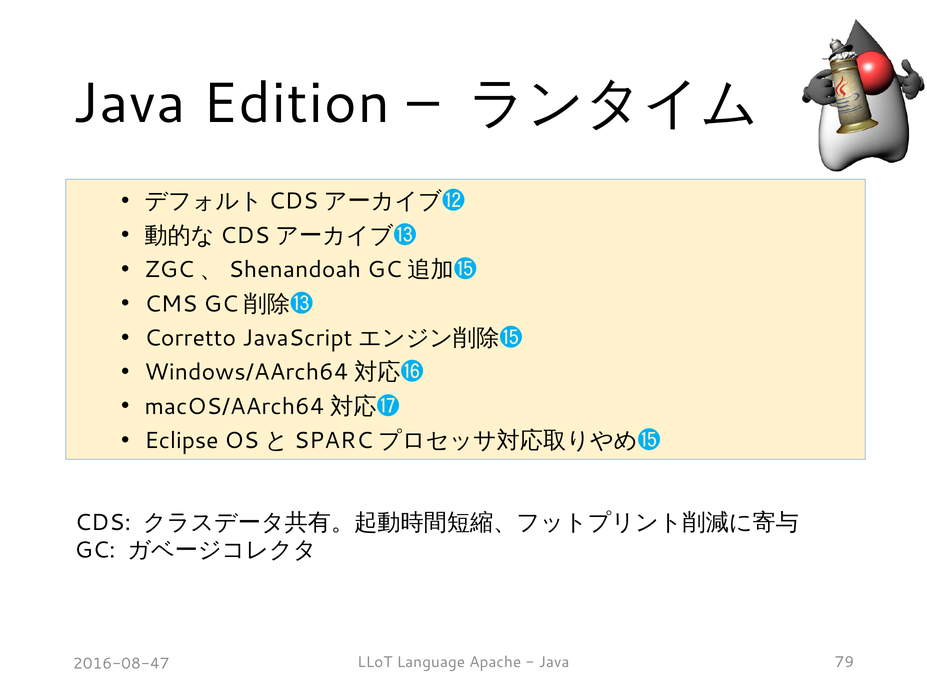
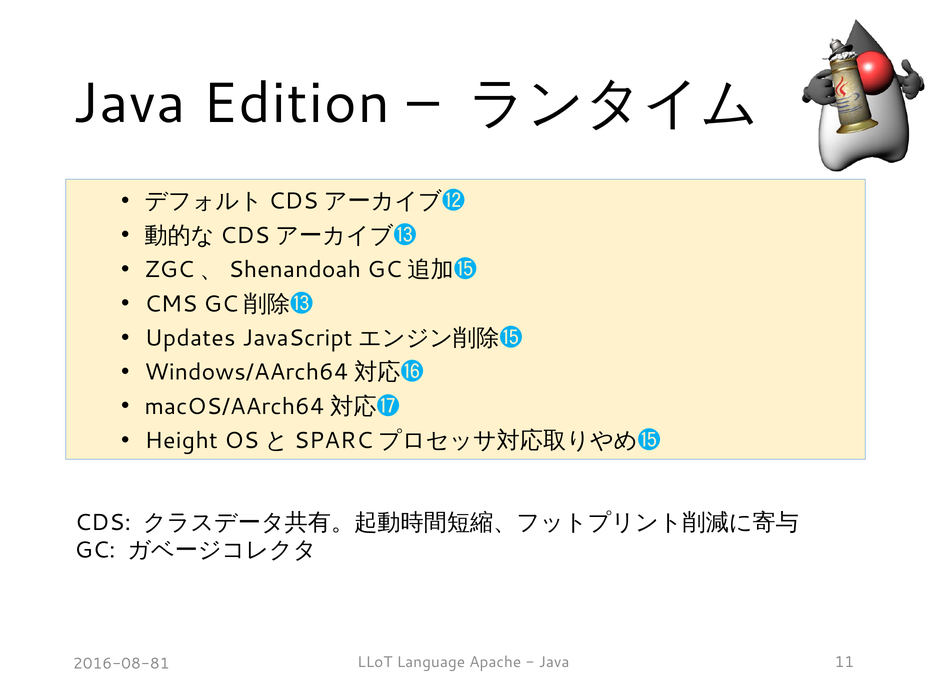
Corretto: Corretto -> Updates (190, 338)
Eclipse: Eclipse -> Height (181, 441)
79: 79 -> 11 (844, 662)
2016-08-47: 2016-08-47 -> 2016-08-81 (121, 664)
